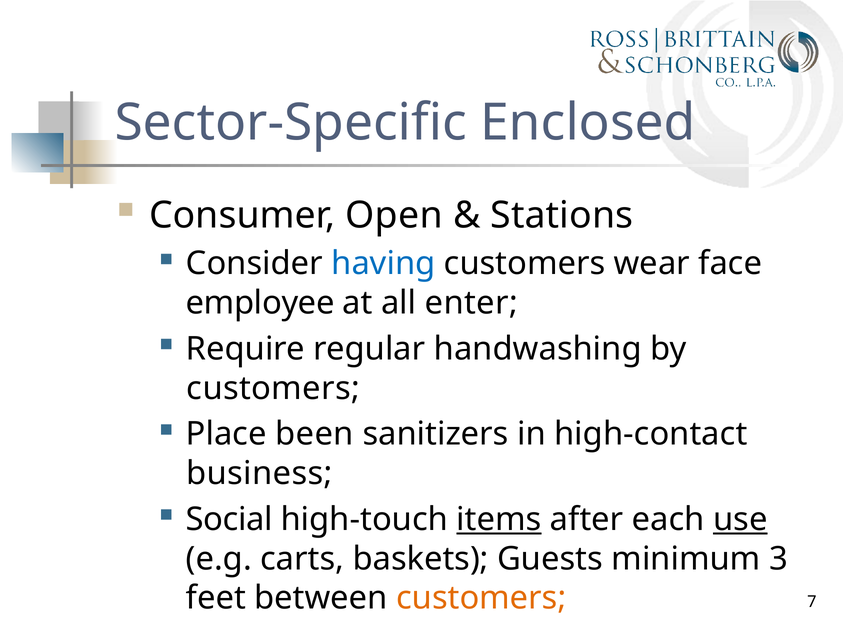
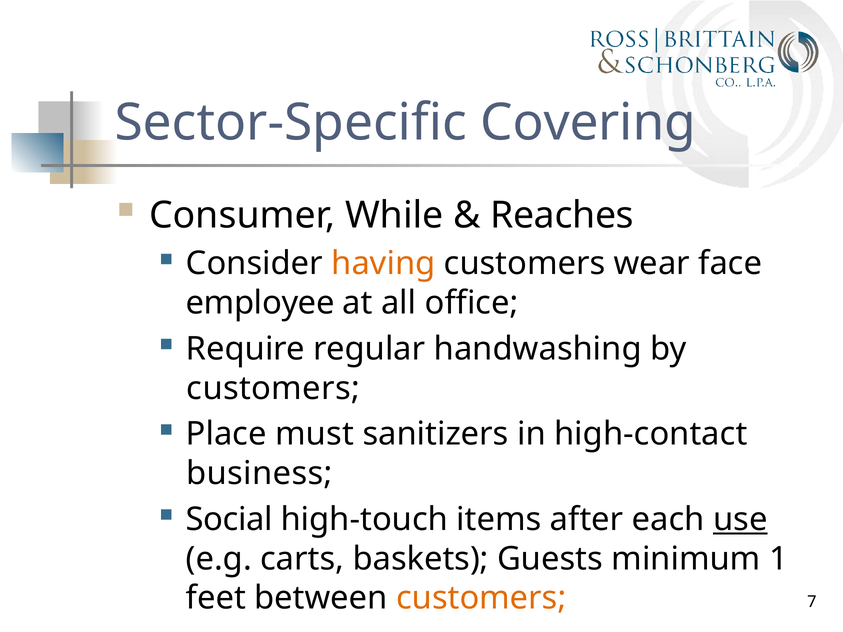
Enclosed: Enclosed -> Covering (588, 123)
Open: Open -> While (394, 215)
Stations: Stations -> Reaches (562, 215)
having colour: blue -> orange (383, 264)
enter: enter -> office (472, 303)
been: been -> must (315, 434)
items underline: present -> none (499, 520)
3: 3 -> 1 (778, 559)
